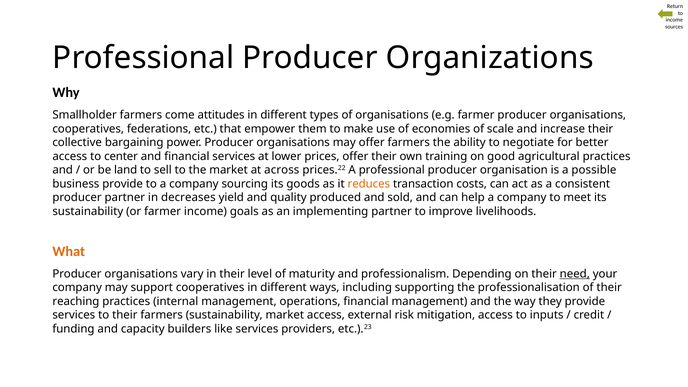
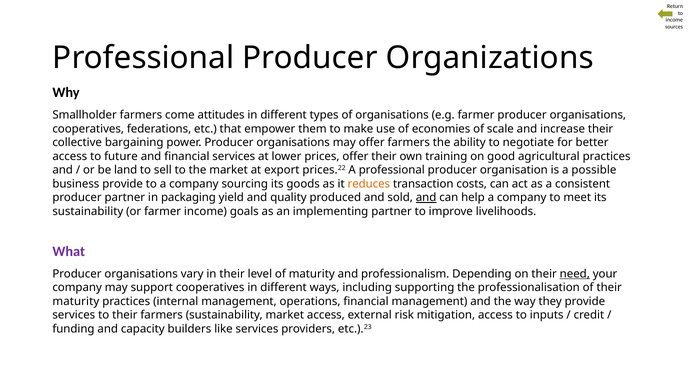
center: center -> future (121, 156)
across: across -> export (282, 170)
decreases: decreases -> packaging (188, 198)
and underline: none -> present (426, 198)
What colour: orange -> purple (69, 251)
reaching: reaching -> maturity (76, 301)
